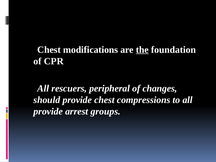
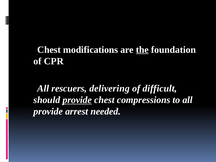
peripheral: peripheral -> delivering (110, 88)
changes: changes -> difficult (160, 88)
provide underline: none -> present (77, 100)
groups: groups -> needed (106, 111)
